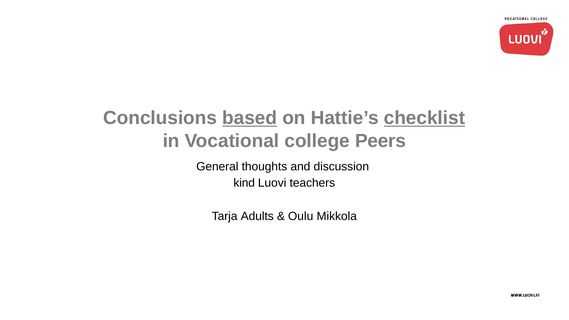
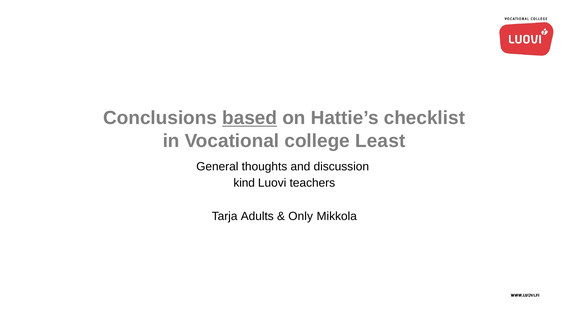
checklist underline: present -> none (424, 118)
Peers: Peers -> Least (380, 141)
Oulu: Oulu -> Only (301, 216)
